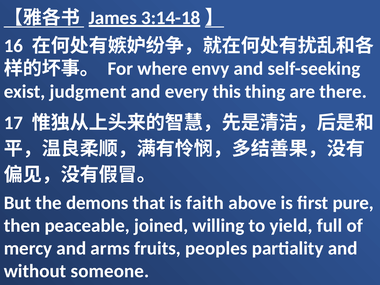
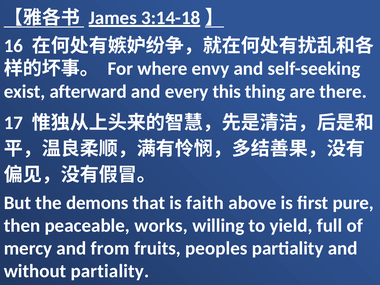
judgment: judgment -> afterward (88, 91)
joined: joined -> works (161, 226)
arms: arms -> from (110, 248)
without someone: someone -> partiality (110, 271)
